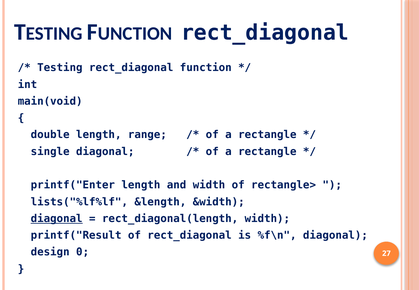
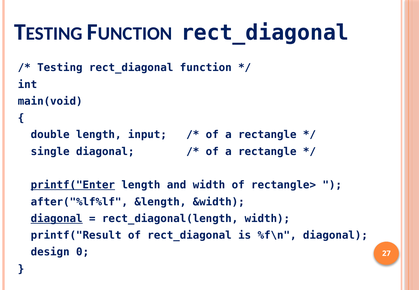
range: range -> input (147, 135)
printf("Enter underline: none -> present (73, 185)
lists("%lf%lf: lists("%lf%lf -> after("%lf%lf (79, 202)
